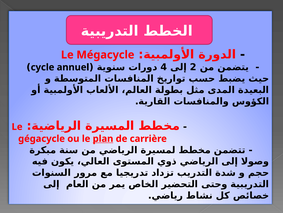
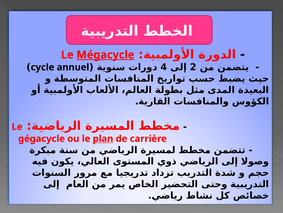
Mégacycle underline: none -> present (105, 55)
